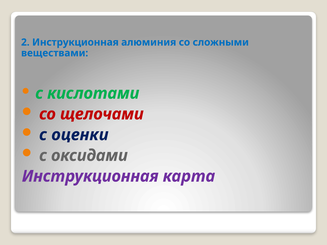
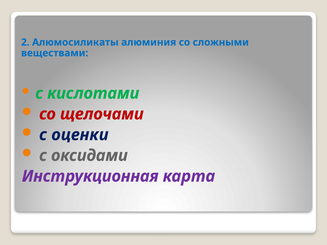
2 Инструкционная: Инструкционная -> Алюмосиликаты (75, 42)
